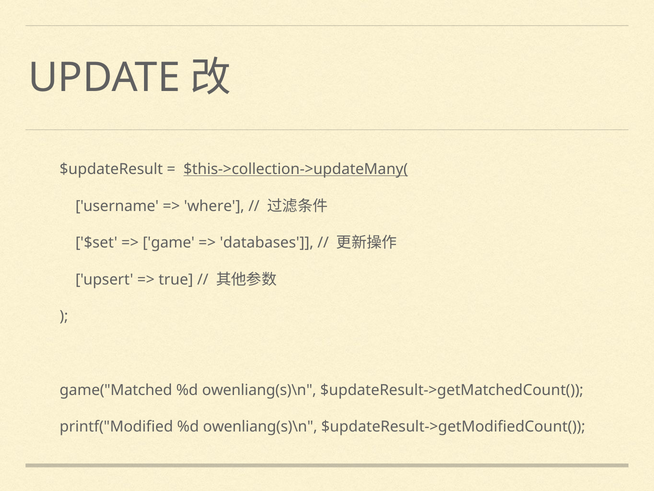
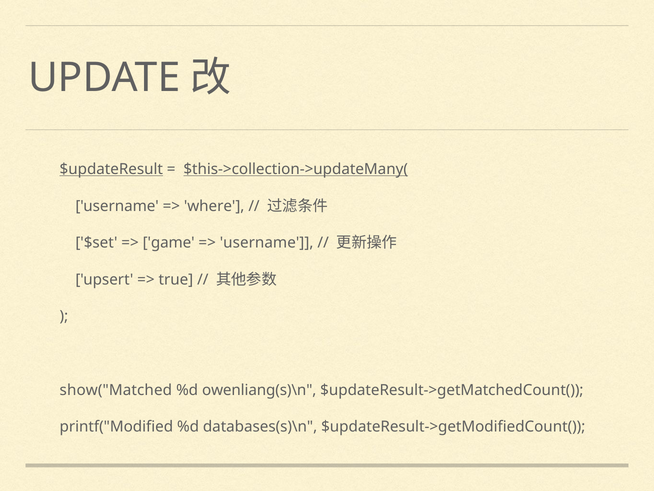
$updateResult underline: none -> present (111, 169)
databases: databases -> username (267, 243)
game("Matched: game("Matched -> show("Matched (116, 390)
printf("Modified %d owenliang(s)\n: owenliang(s)\n -> databases(s)\n (260, 426)
